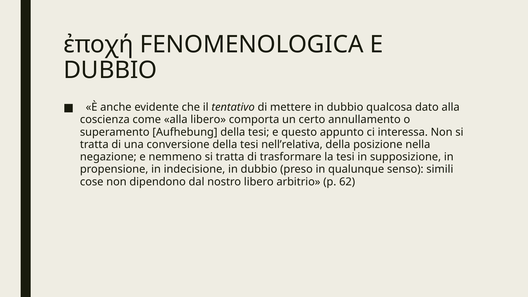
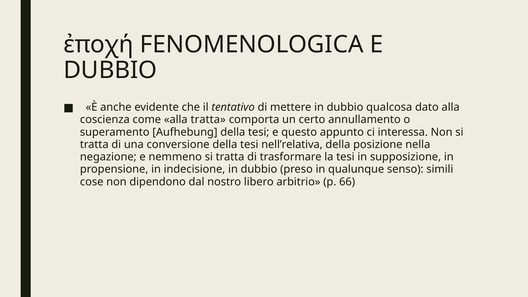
alla libero: libero -> tratta (208, 120)
62: 62 -> 66 (347, 182)
